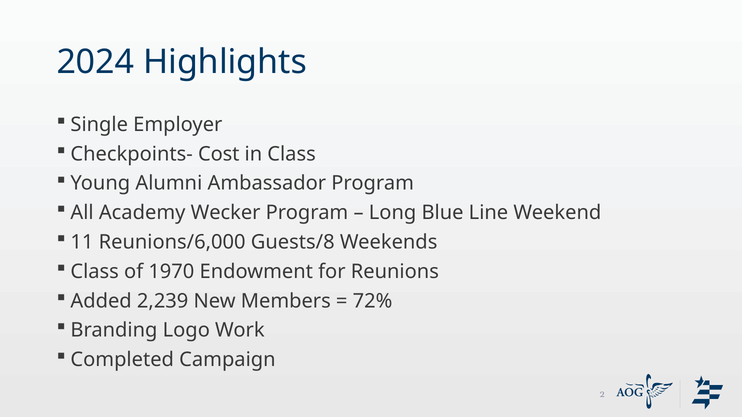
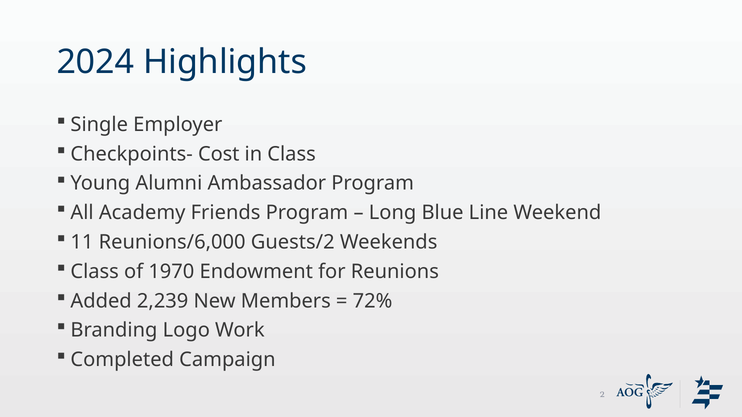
Wecker: Wecker -> Friends (226, 213)
Guests/8: Guests/8 -> Guests/2 (293, 242)
